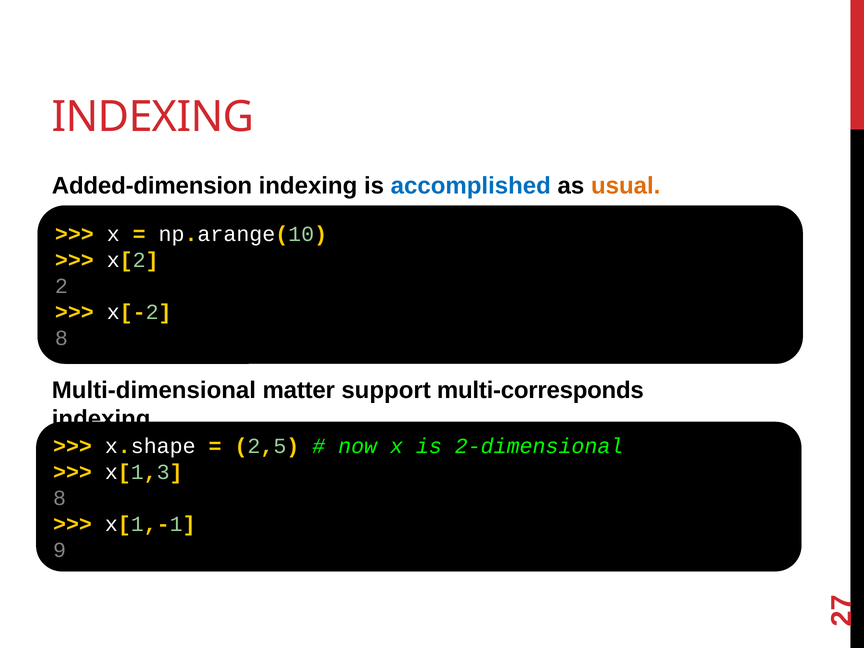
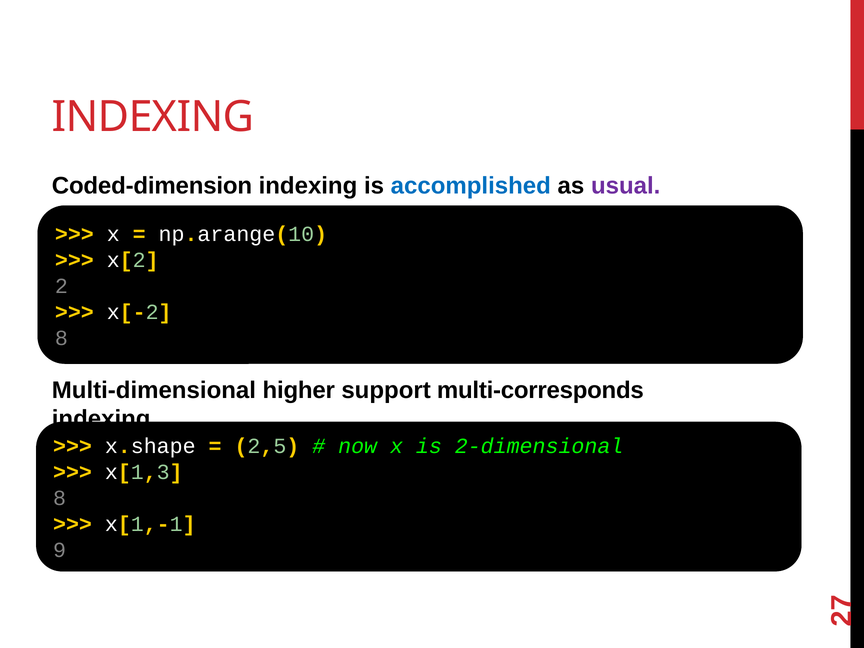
Added-dimension: Added-dimension -> Coded-dimension (152, 186)
usual colour: orange -> purple (626, 186)
matter: matter -> higher (299, 390)
